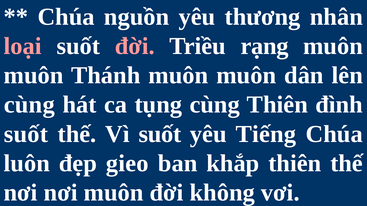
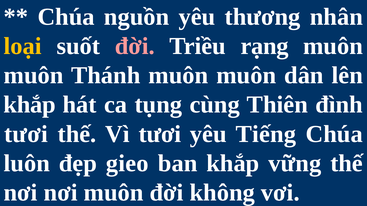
loại colour: pink -> yellow (23, 46)
cùng: cùng -> khắp (30, 105)
suốt: suốt -> tươi (26, 134)
Vì suốt: suốt -> tươi (160, 134)
khắp thiên: thiên -> vững (295, 164)
